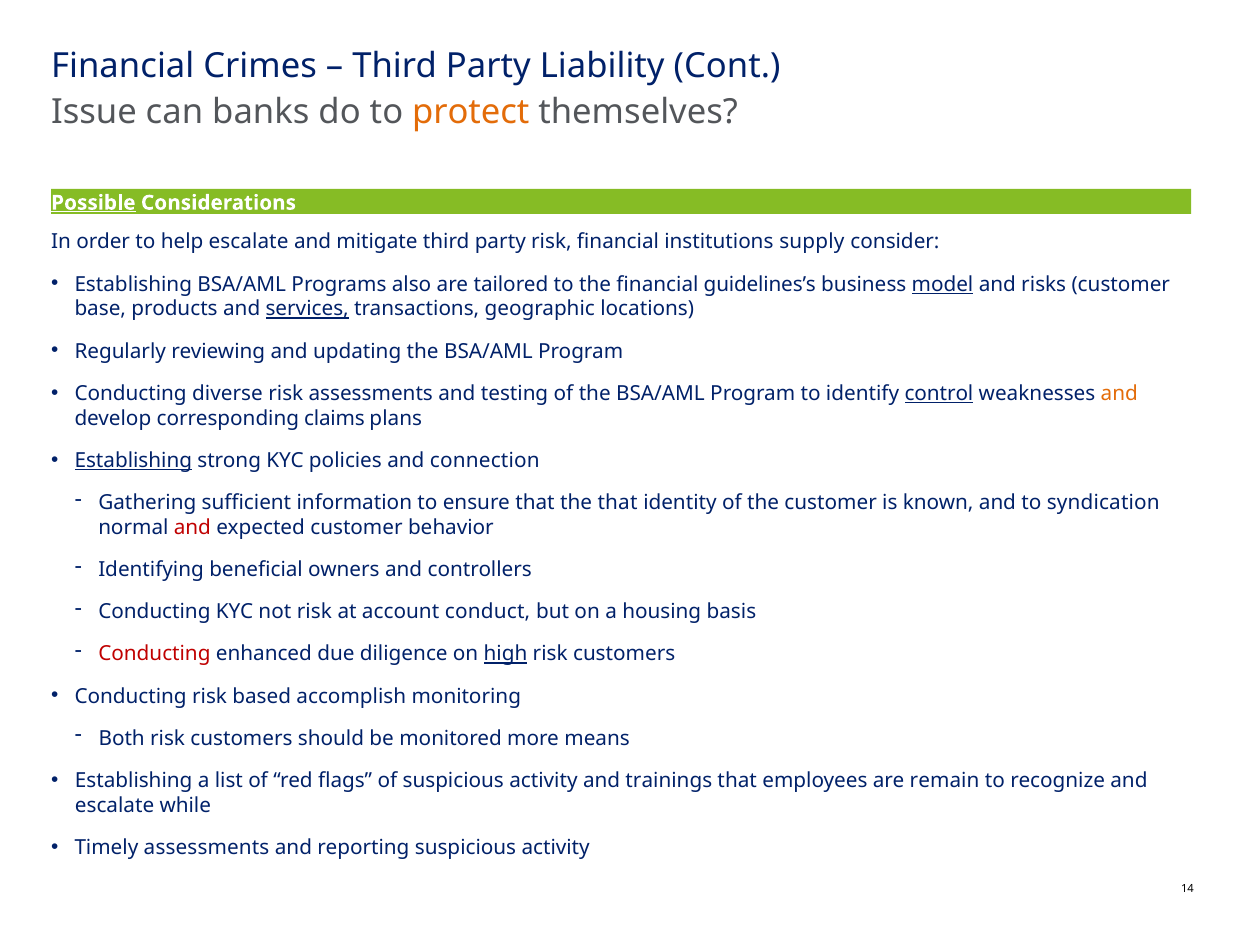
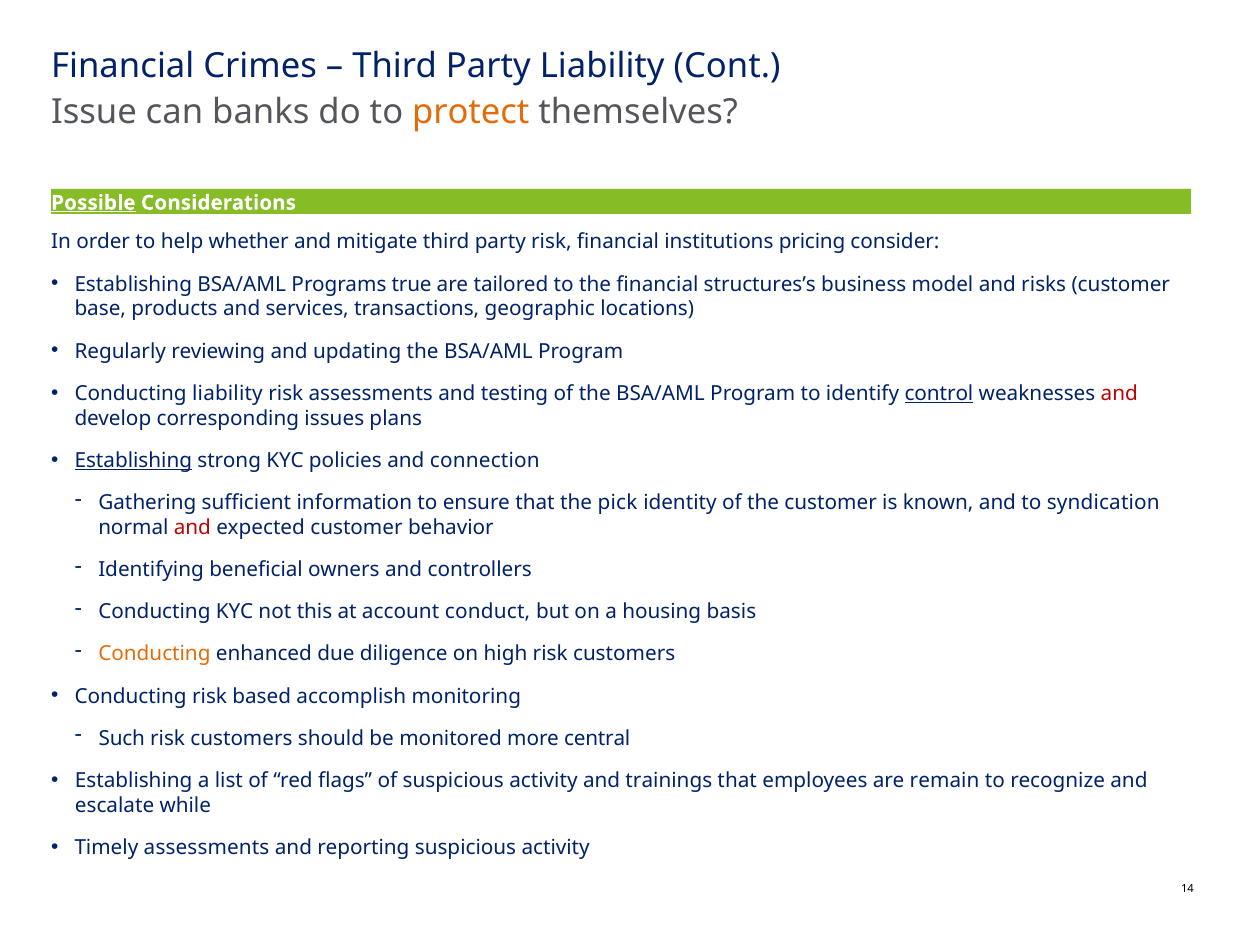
help escalate: escalate -> whether (249, 242)
supply: supply -> pricing (812, 242)
also: also -> true (412, 284)
guidelines’s: guidelines’s -> structures’s (760, 284)
model underline: present -> none (942, 284)
services underline: present -> none (307, 309)
Conducting diverse: diverse -> liability (227, 394)
and colour: orange -> red (1119, 394)
claims: claims -> issues (334, 419)
the that: that -> pick (618, 503)
not risk: risk -> this (314, 612)
Conducting colour: red -> orange (154, 655)
high underline: present -> none (505, 655)
Both: Both -> Such (122, 739)
means: means -> central (597, 739)
